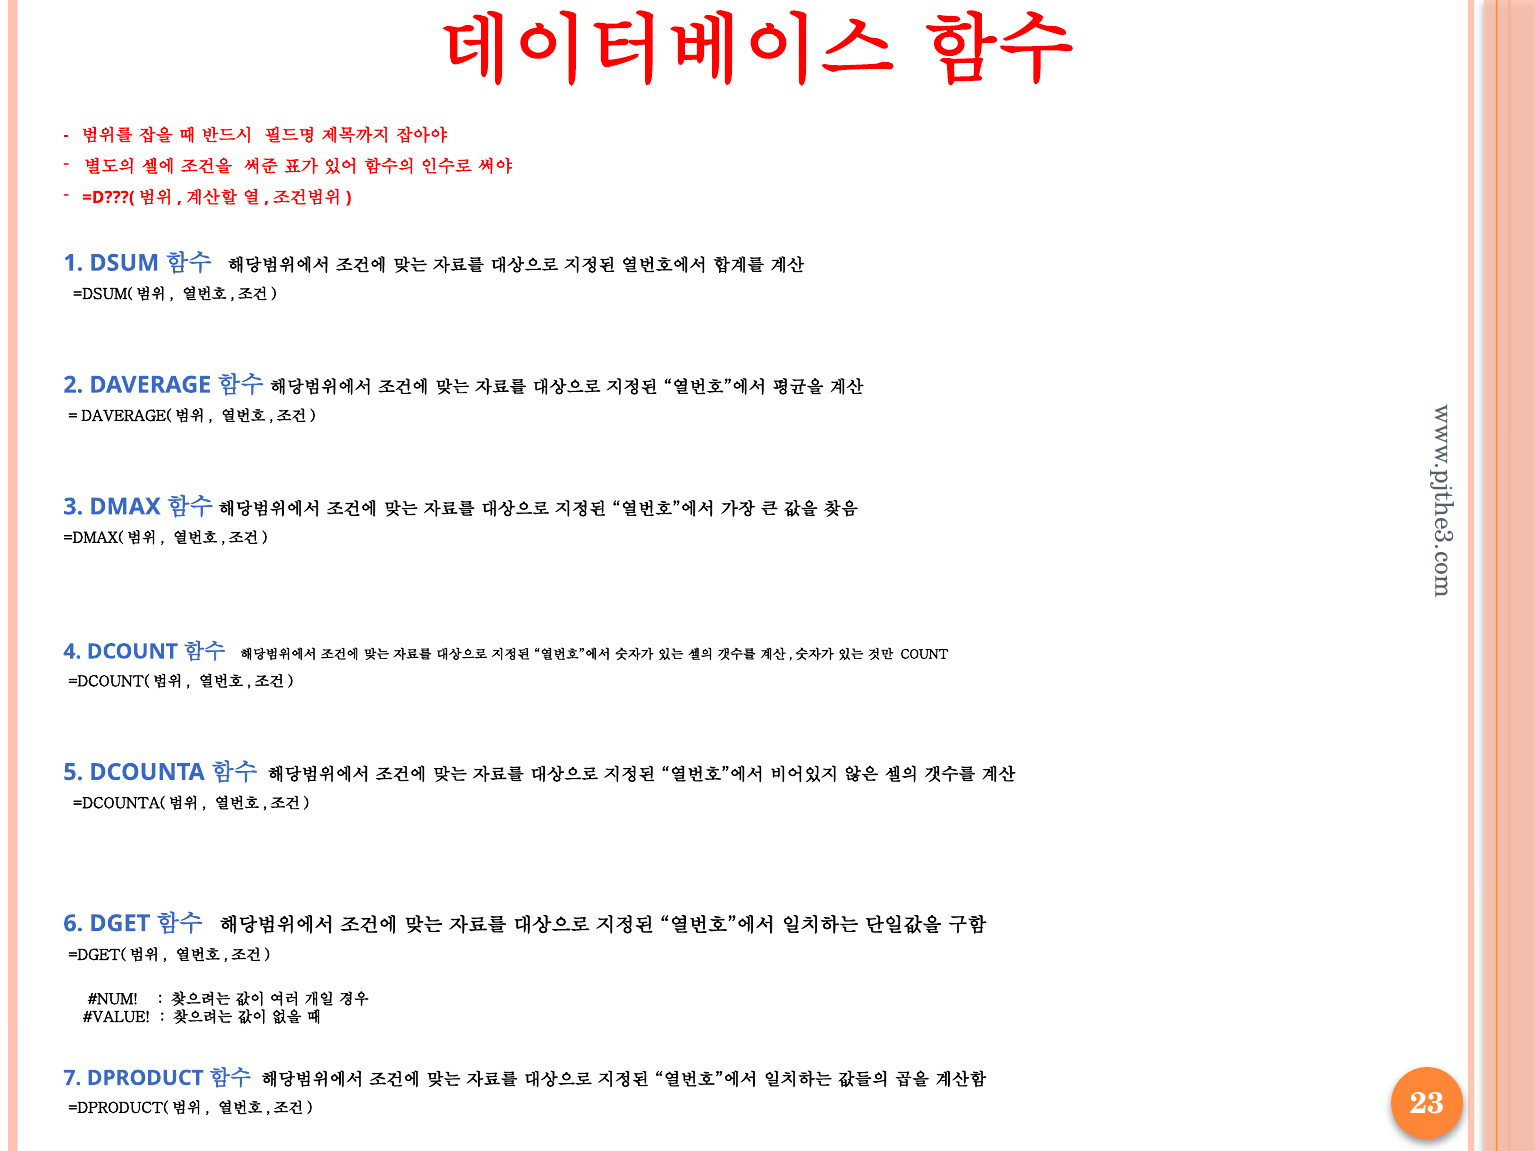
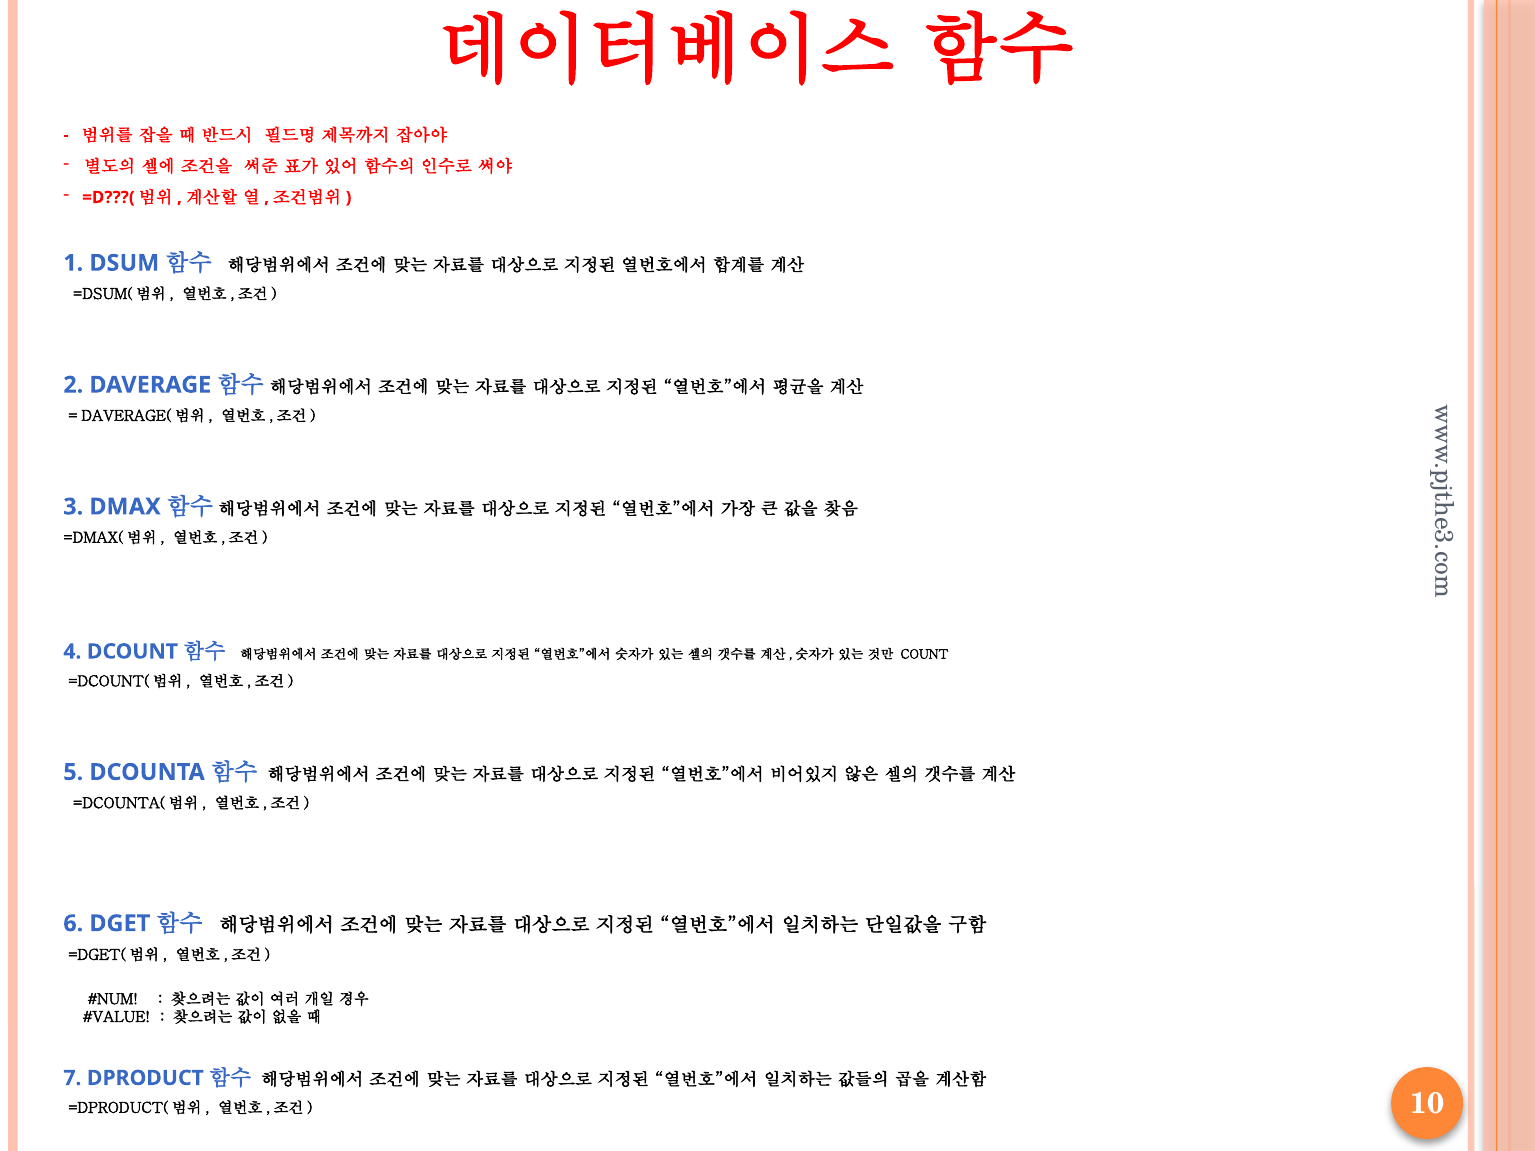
23: 23 -> 10 (1427, 1104)
